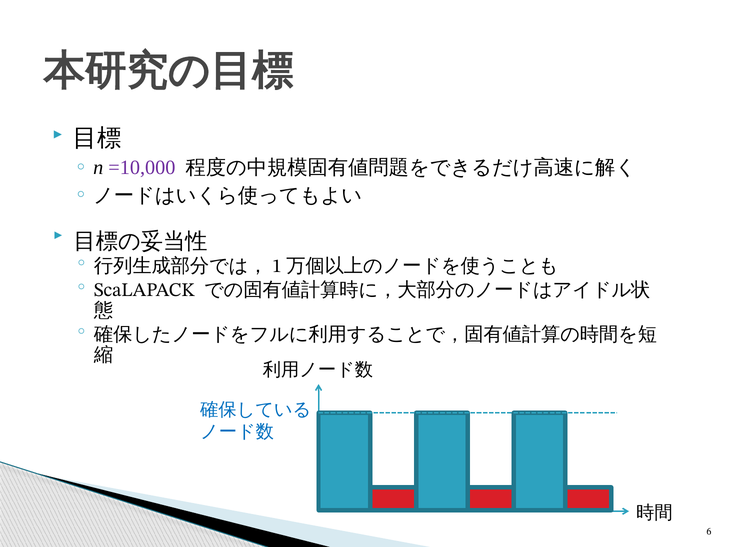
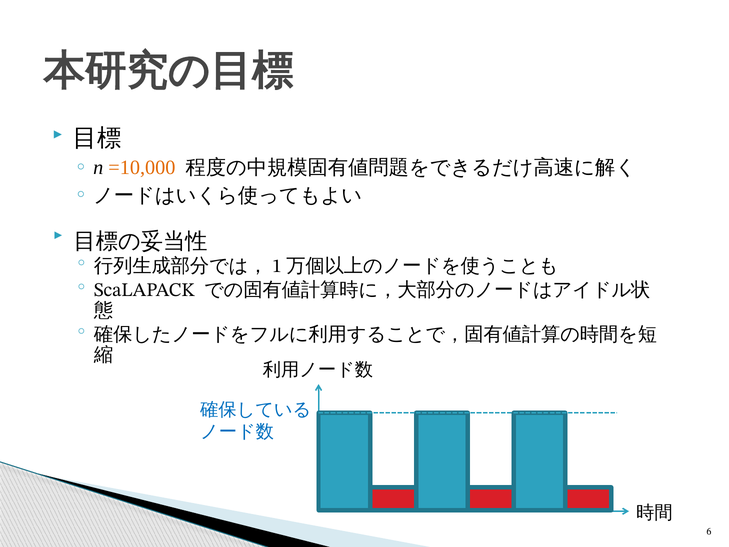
=10,000 colour: purple -> orange (142, 168)
